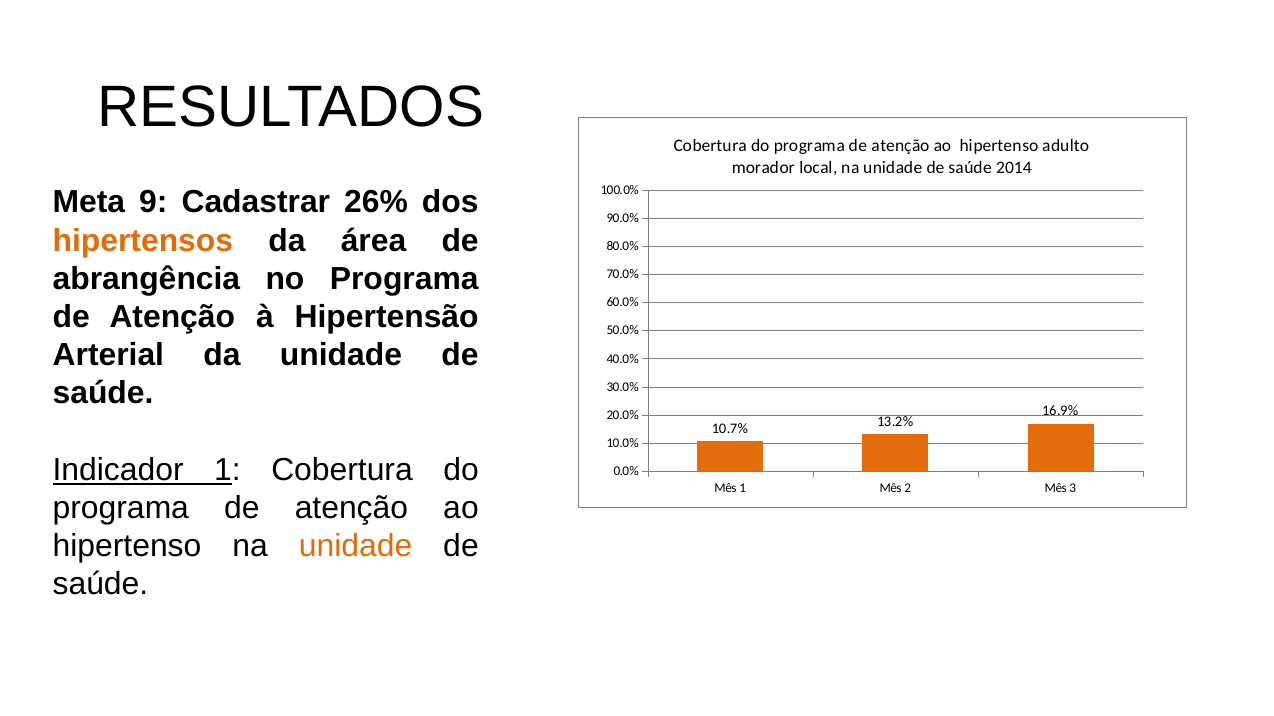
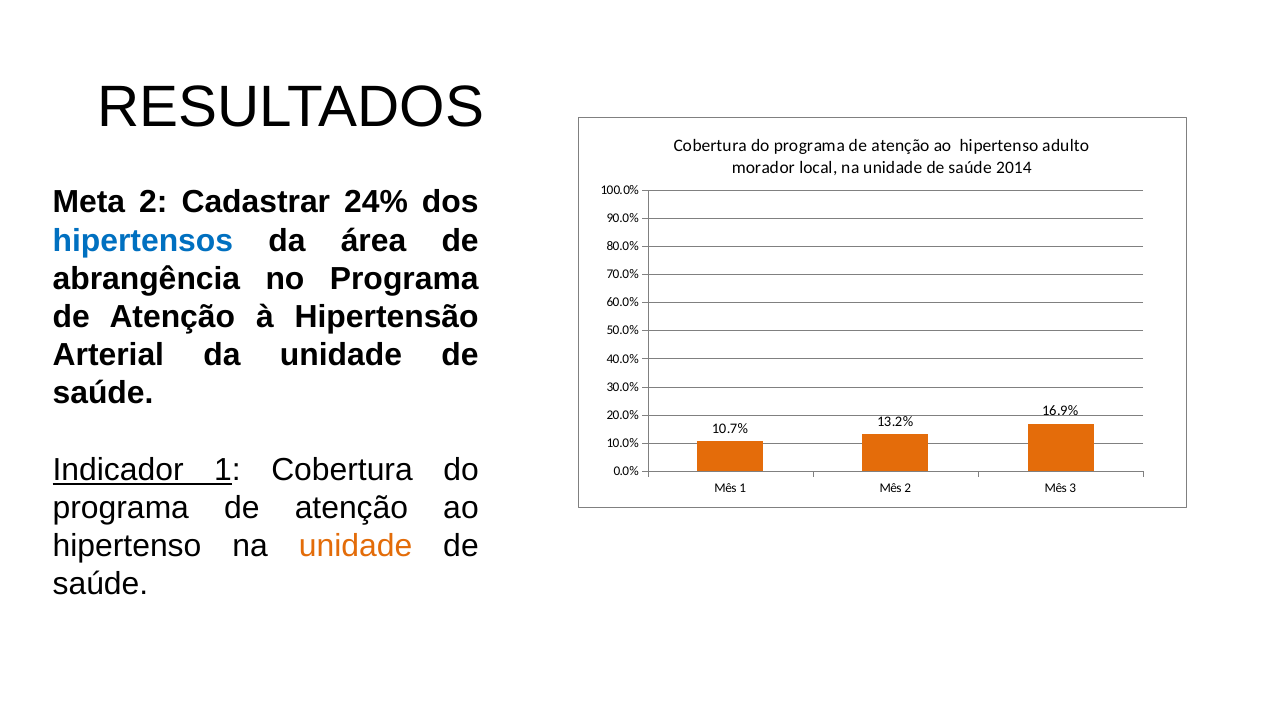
Meta 9: 9 -> 2 (153, 203)
26%: 26% -> 24% (376, 203)
hipertensos colour: orange -> blue (143, 241)
